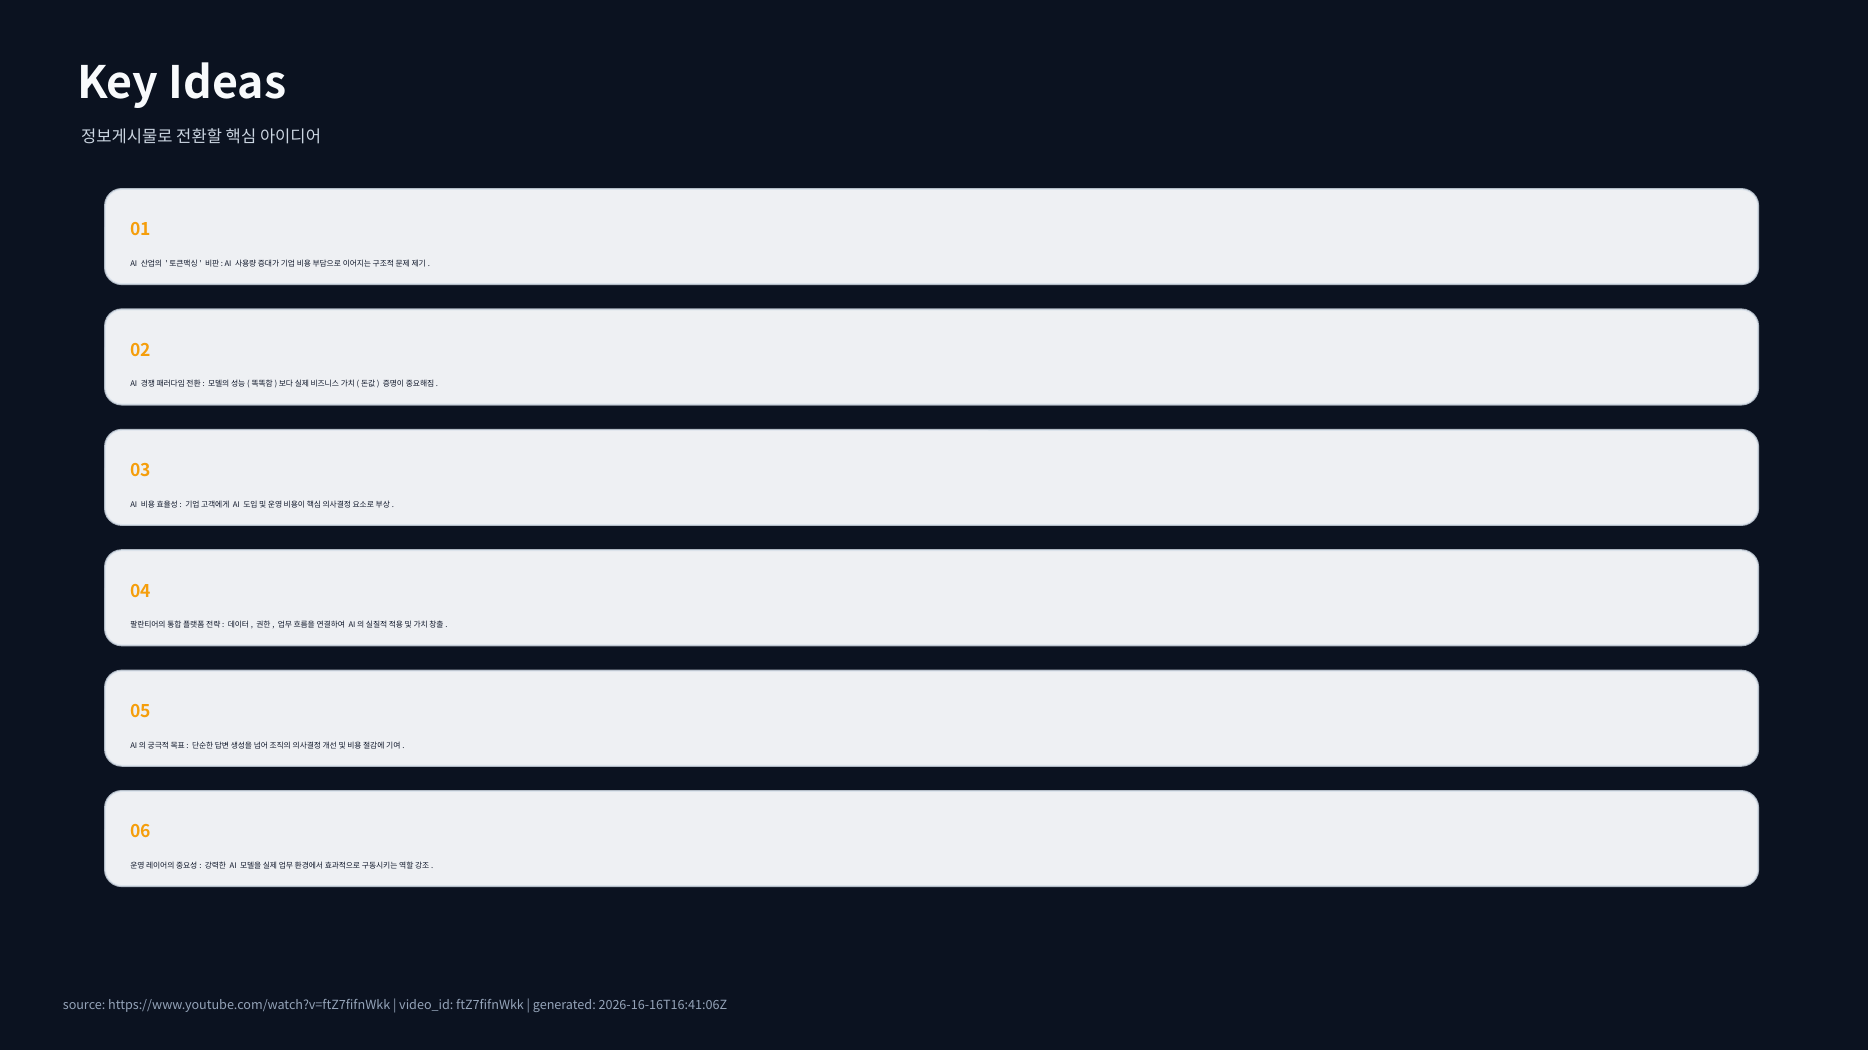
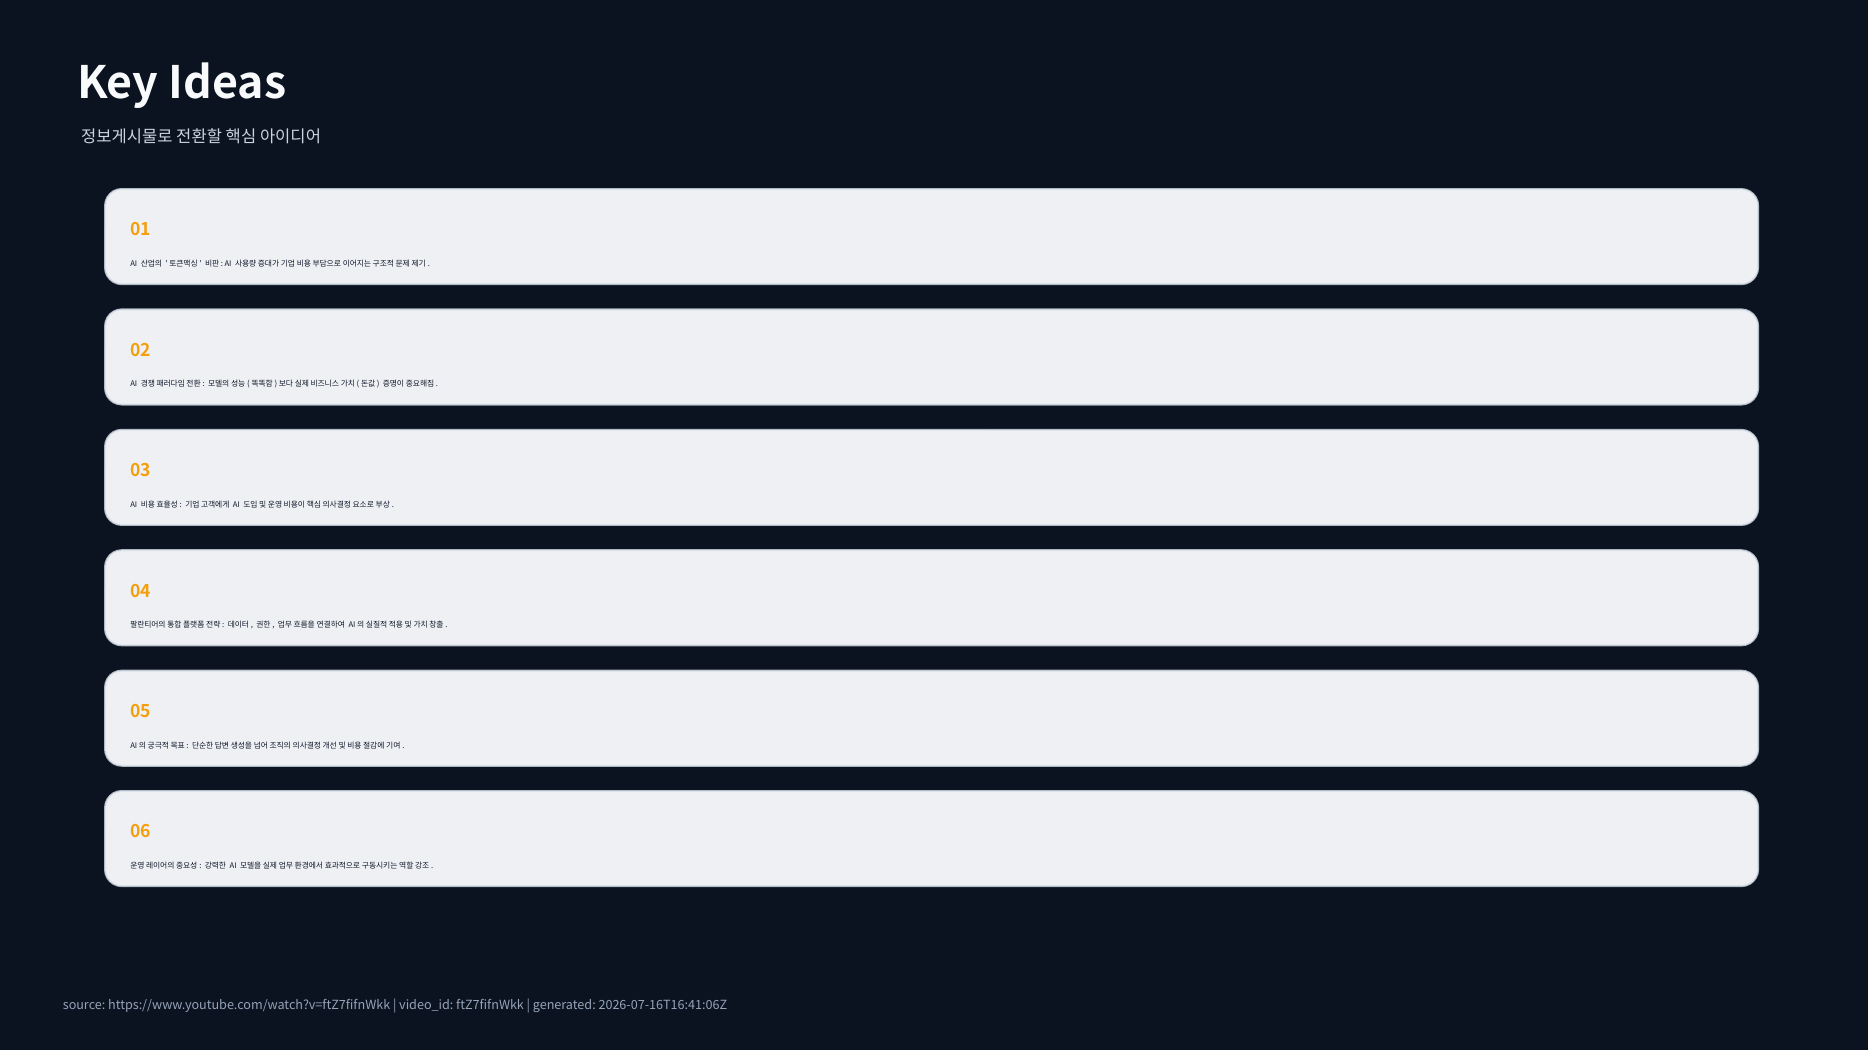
2026-16-16T16:41:06Z: 2026-16-16T16:41:06Z -> 2026-07-16T16:41:06Z (663, 1006)
